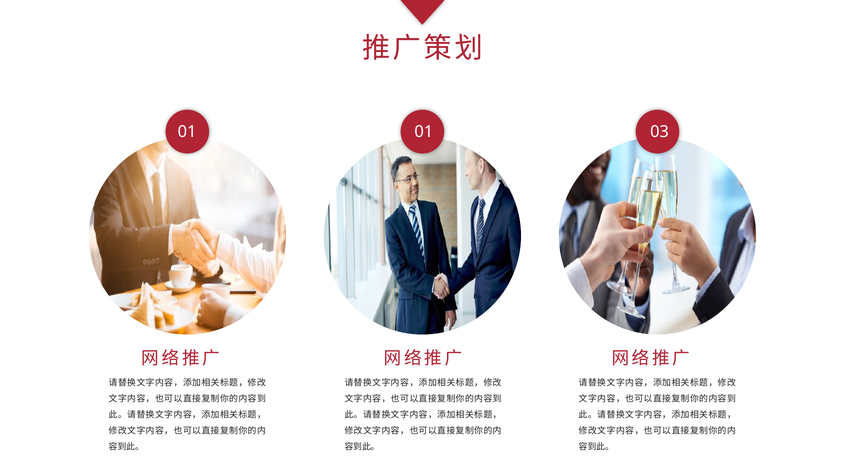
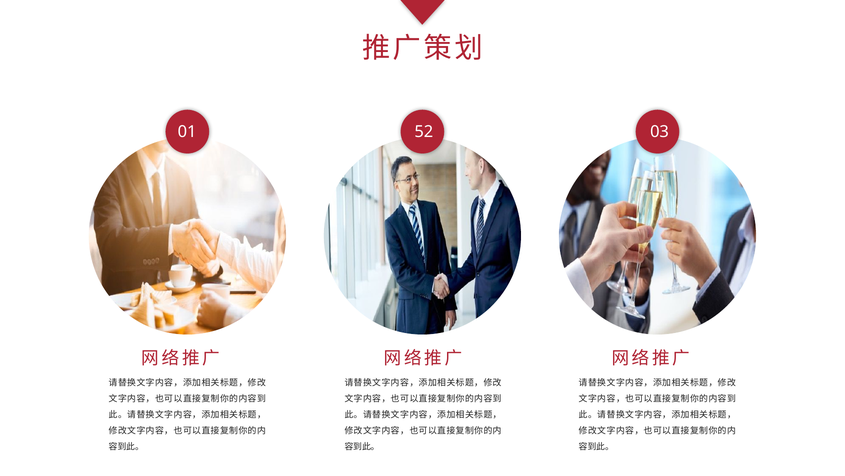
01 01: 01 -> 52 (424, 131)
